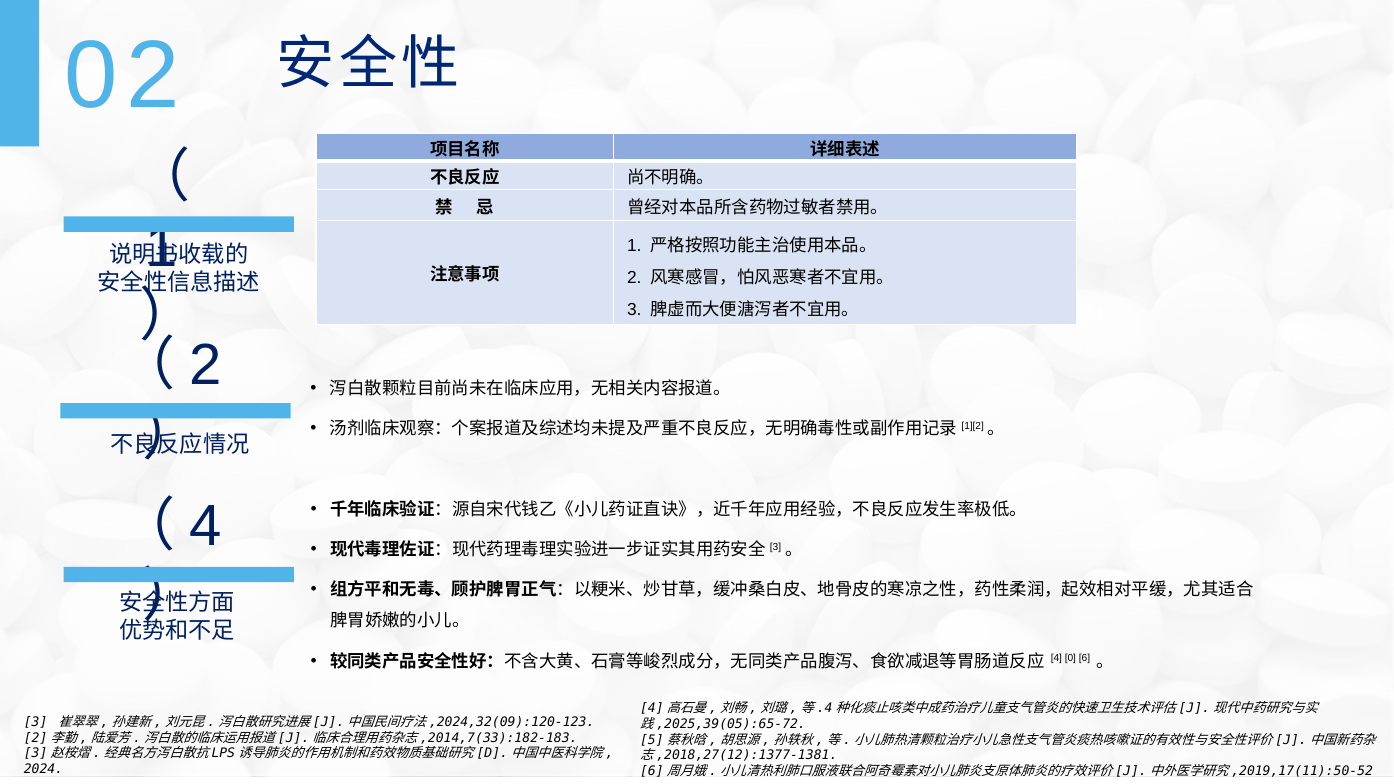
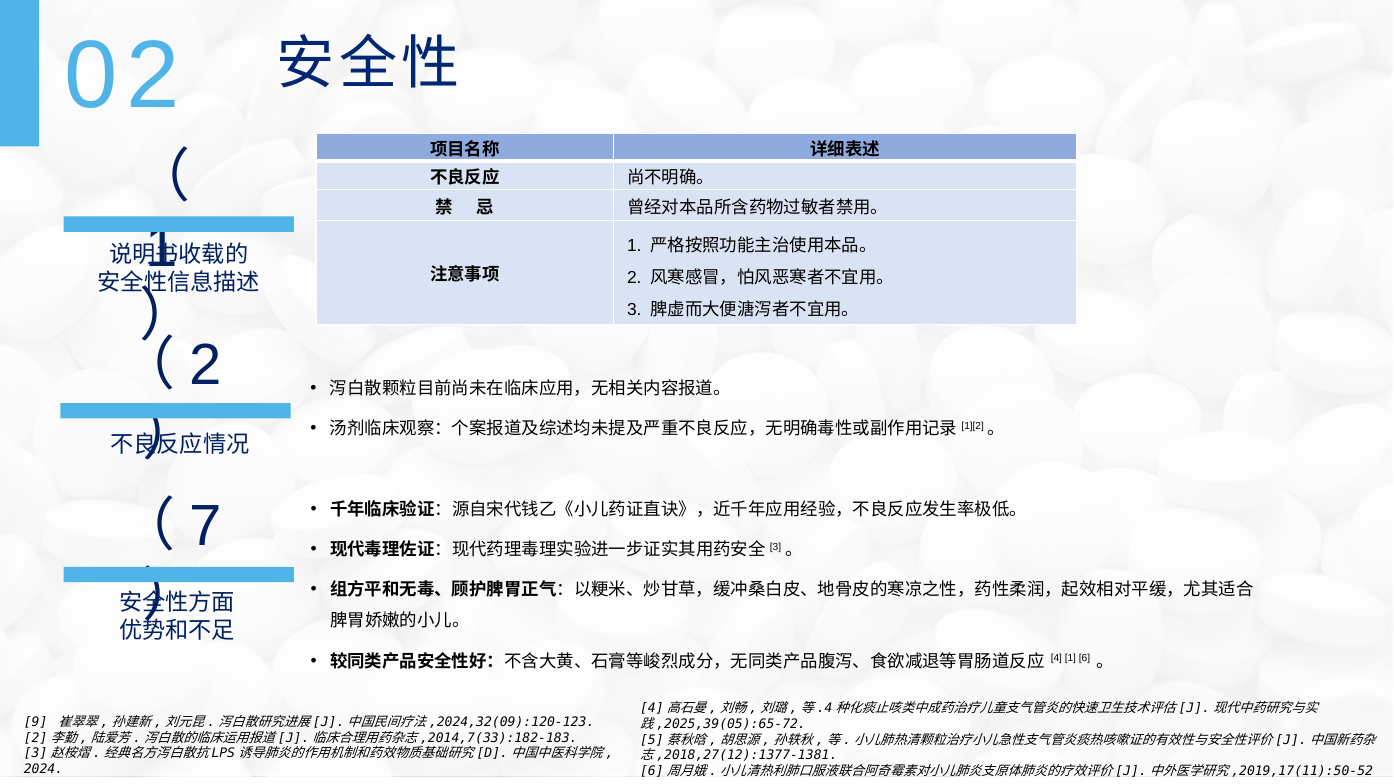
4: 4 -> 7 (205, 527)
4 0: 0 -> 1 (1070, 659)
3: 3 -> 9 (36, 722)
